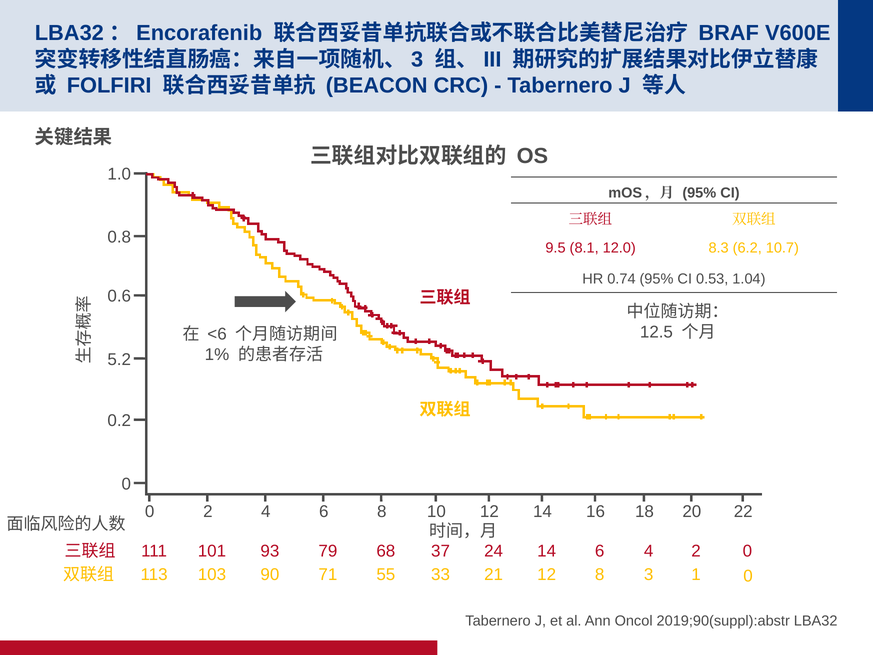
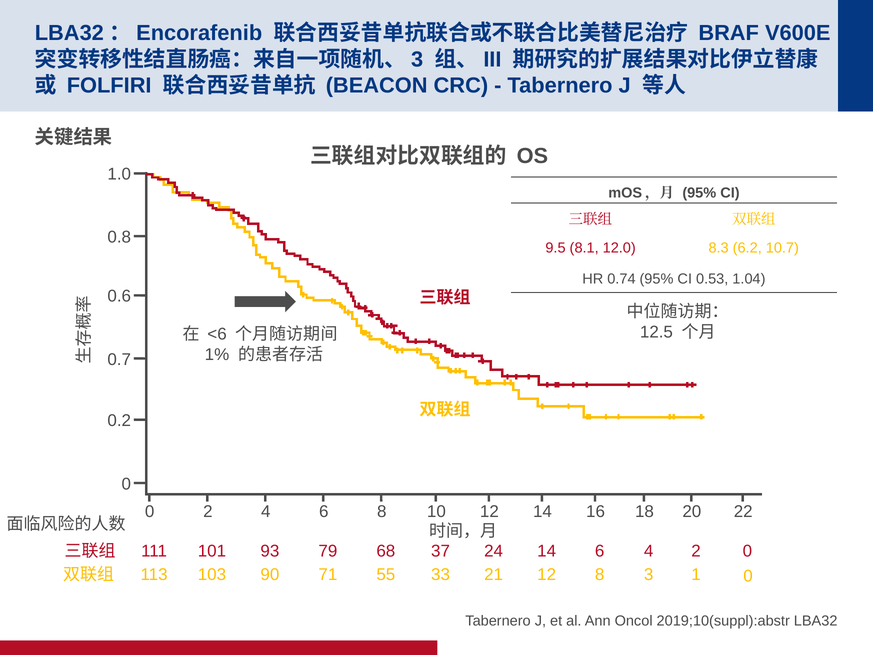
5.2: 5.2 -> 0.7 (119, 359)
2019;90(suppl):abstr: 2019;90(suppl):abstr -> 2019;10(suppl):abstr (723, 621)
